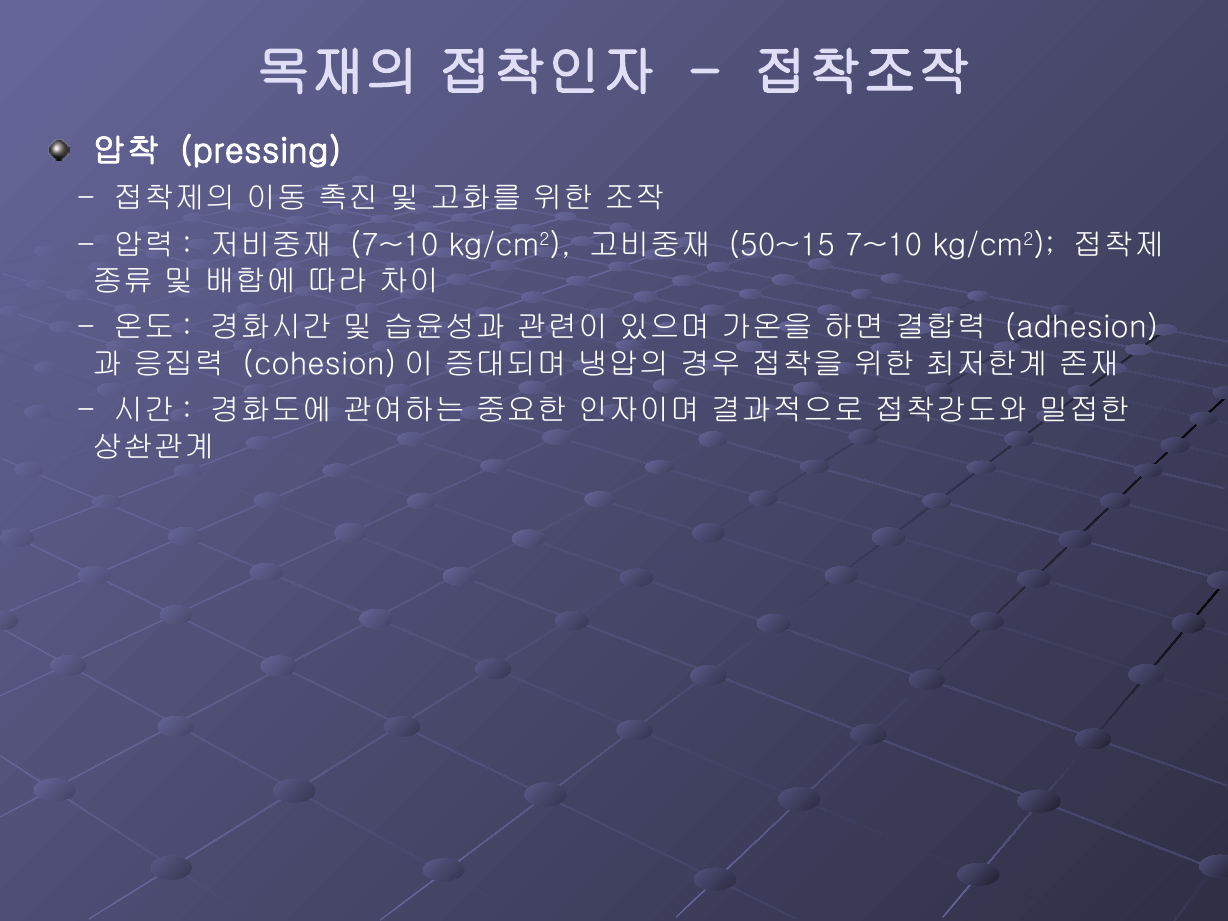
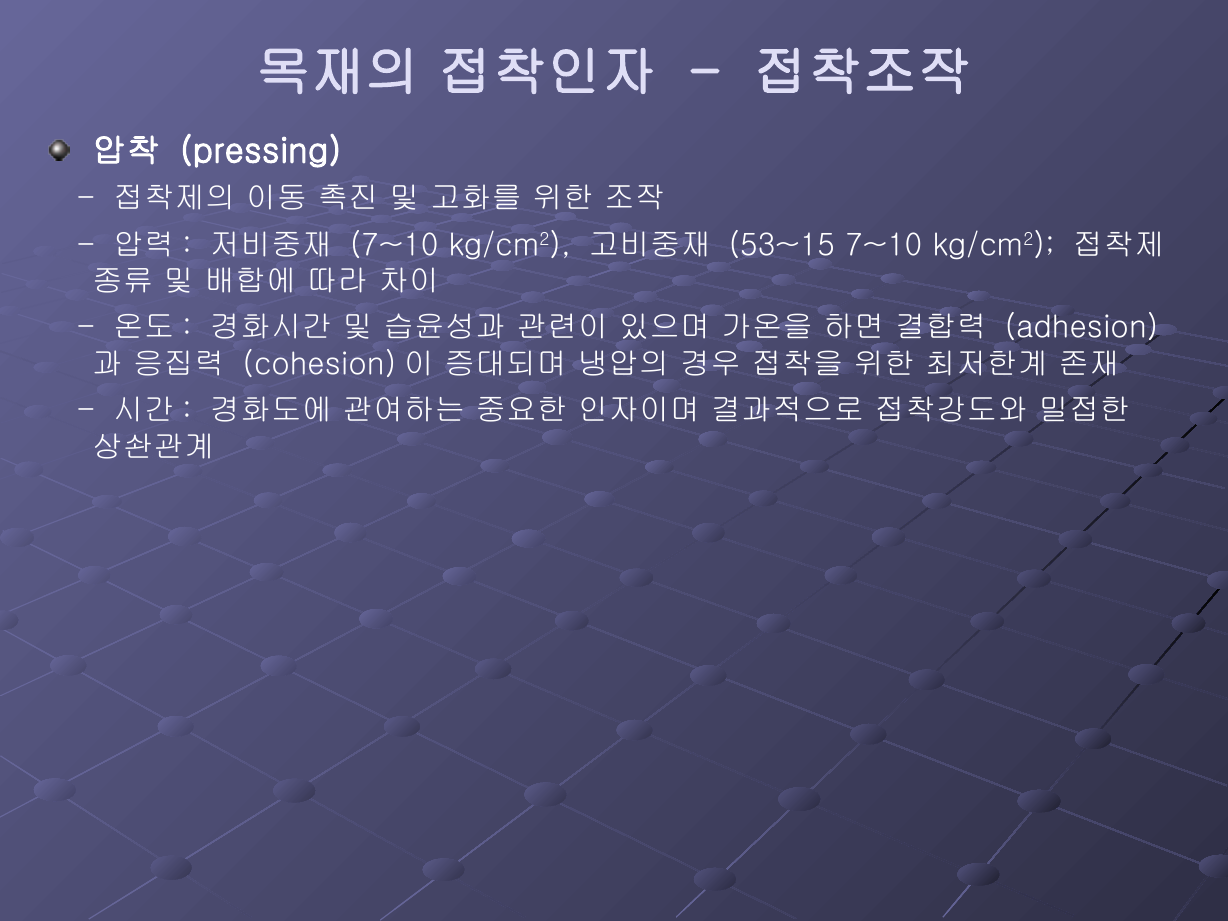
50~15: 50~15 -> 53~15 (782, 245)
